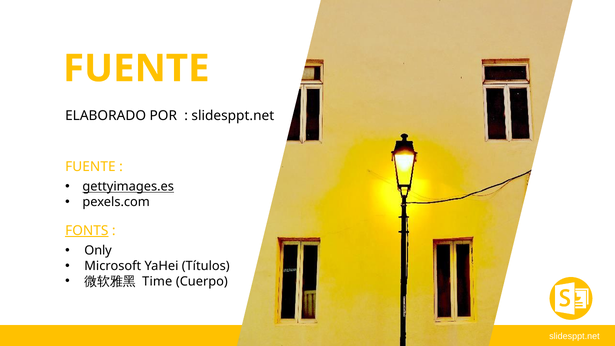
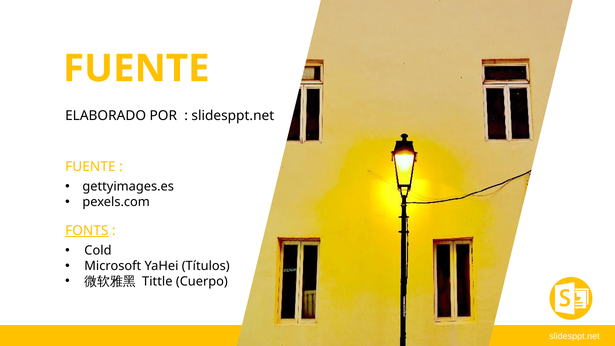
gettyimages.es underline: present -> none (128, 187)
Only: Only -> Cold (98, 251)
Time: Time -> Tittle (157, 281)
